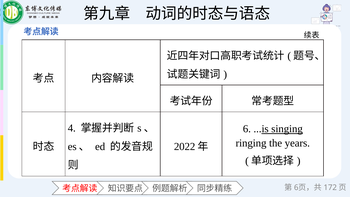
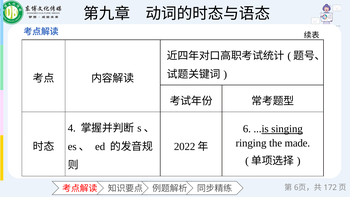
years: years -> made (297, 143)
